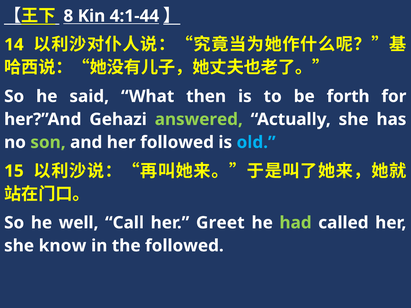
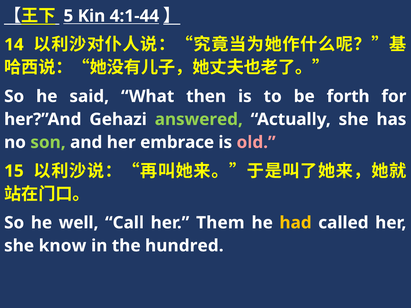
8: 8 -> 5 (68, 16)
her followed: followed -> embrace (177, 142)
old colour: light blue -> pink (256, 142)
Greet: Greet -> Them (220, 223)
had colour: light green -> yellow (296, 223)
the followed: followed -> hundred (184, 246)
